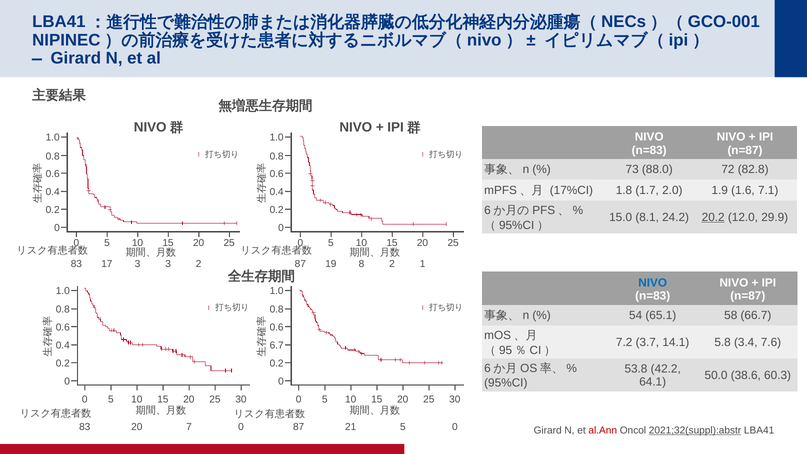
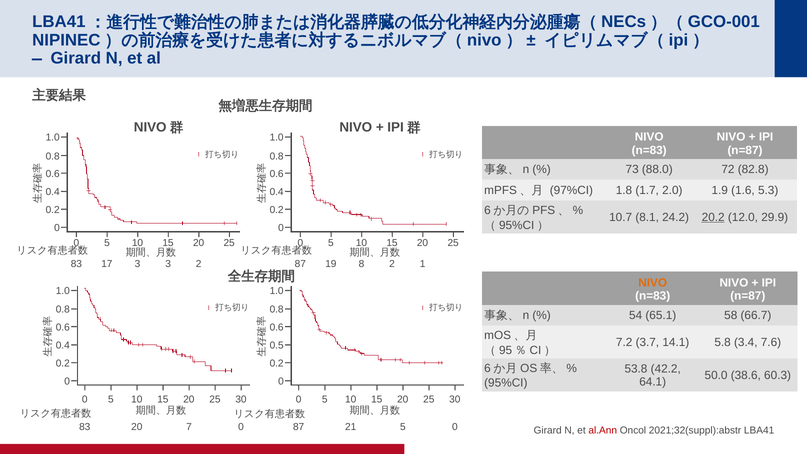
17%CI: 17%CI -> 97%CI (571, 190)
7.1: 7.1 -> 5.3 (768, 190)
15.0: 15.0 -> 10.7 (621, 217)
NIVO colour: blue -> orange (653, 283)
6.7: 6.7 -> 0.5 (277, 345)
2021;32(suppl):abstr underline: present -> none (695, 430)
